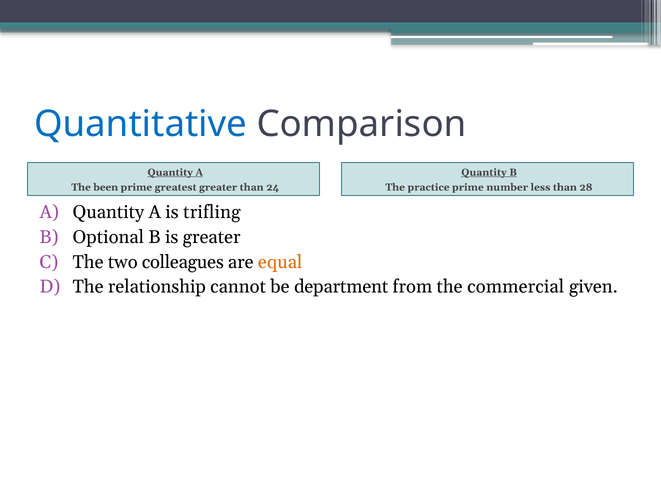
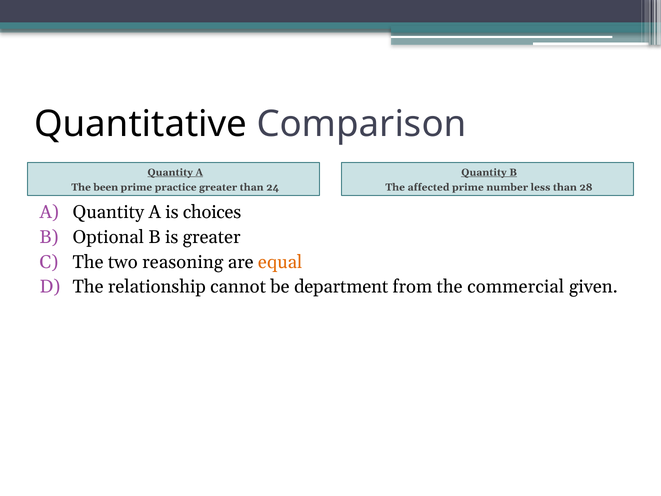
Quantitative colour: blue -> black (141, 124)
greatest: greatest -> practice (176, 187)
practice: practice -> affected (429, 187)
trifling: trifling -> choices (212, 212)
colleagues: colleagues -> reasoning (183, 262)
